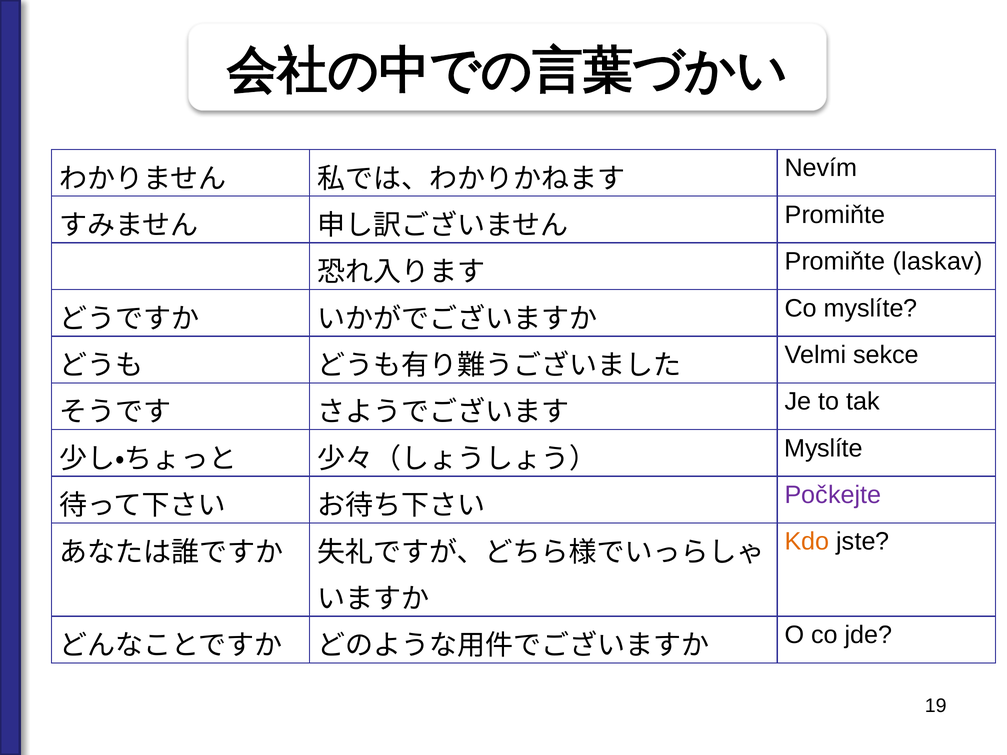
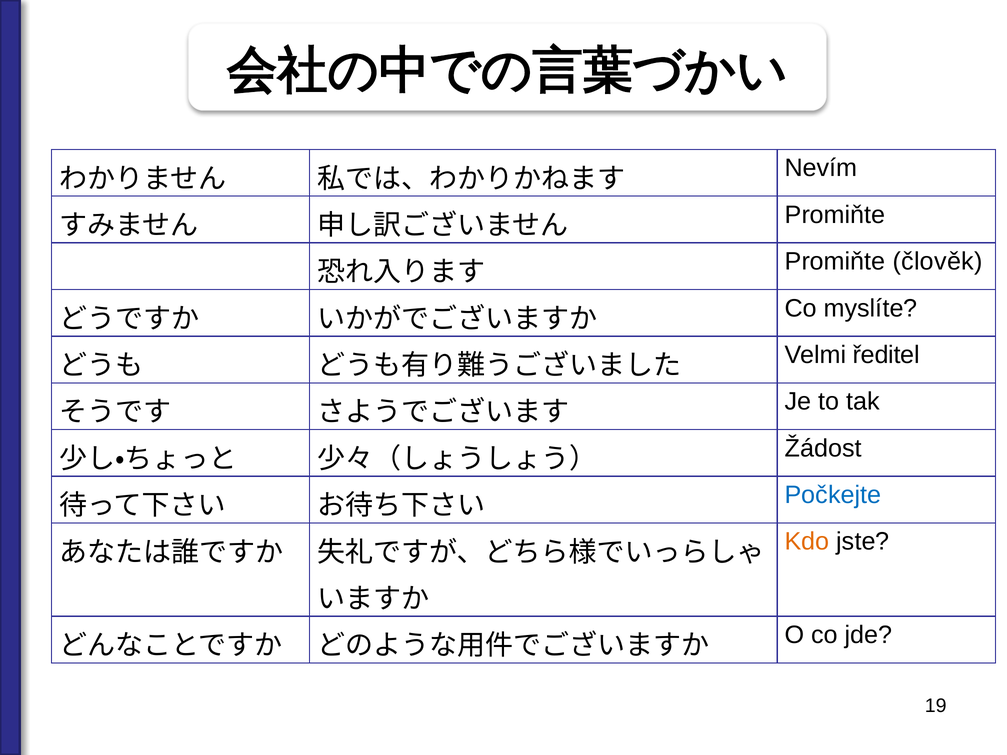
laskav: laskav -> člověk (938, 262)
sekce: sekce -> ředitel (886, 355)
Myslíte: Myslíte -> Žádost (823, 448)
Počkejte colour: purple -> blue (833, 495)
